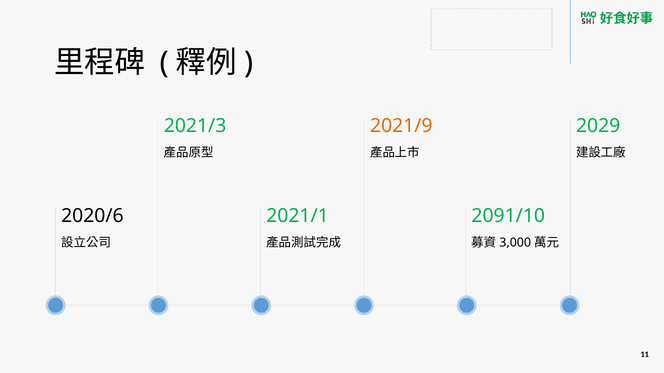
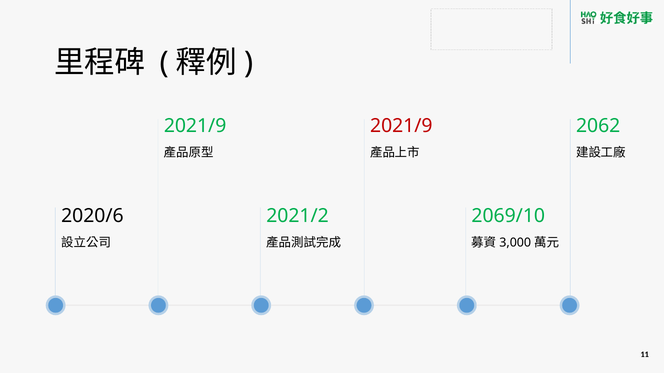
2021/3: 2021/3 -> 2021/9 (195, 126)
2021/9 colour: orange -> red (401, 126)
2029: 2029 -> 2062 (598, 126)
2021/1: 2021/1 -> 2021/2 (298, 216)
2091/10: 2091/10 -> 2069/10 (508, 216)
